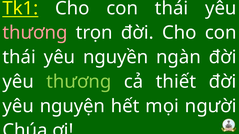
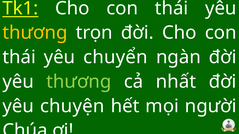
thương colour: pink -> yellow (35, 33)
nguyền: nguyền -> chuyển (115, 57)
thiết: thiết -> nhất (176, 82)
nguyện: nguyện -> chuyện (72, 106)
